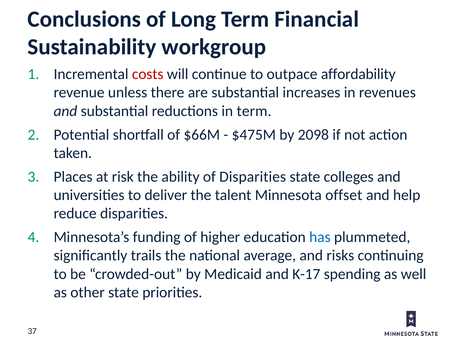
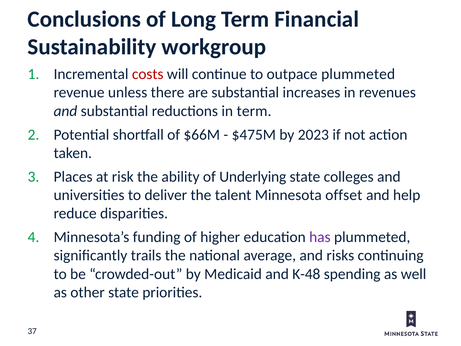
outpace affordability: affordability -> plummeted (358, 74)
2098: 2098 -> 2023 (313, 135)
of Disparities: Disparities -> Underlying (253, 177)
has colour: blue -> purple (320, 237)
K-17: K-17 -> K-48 (306, 274)
